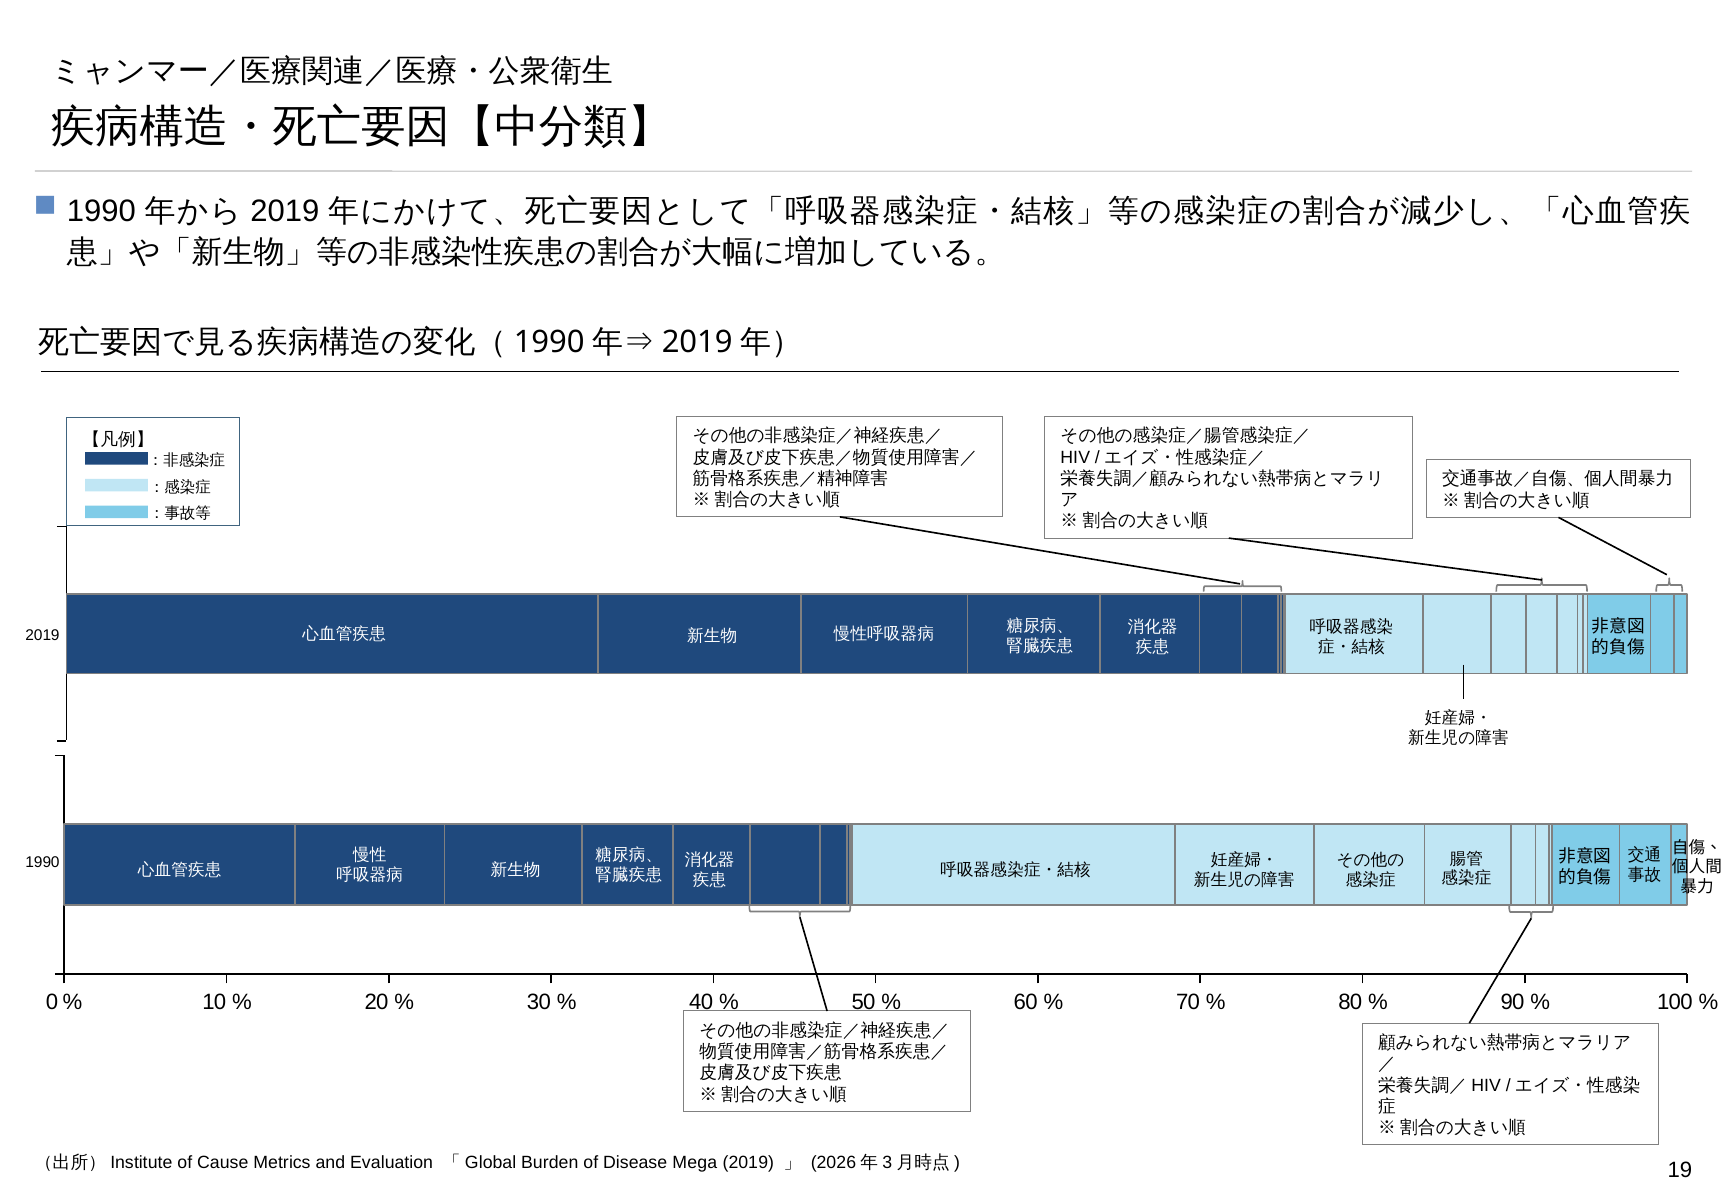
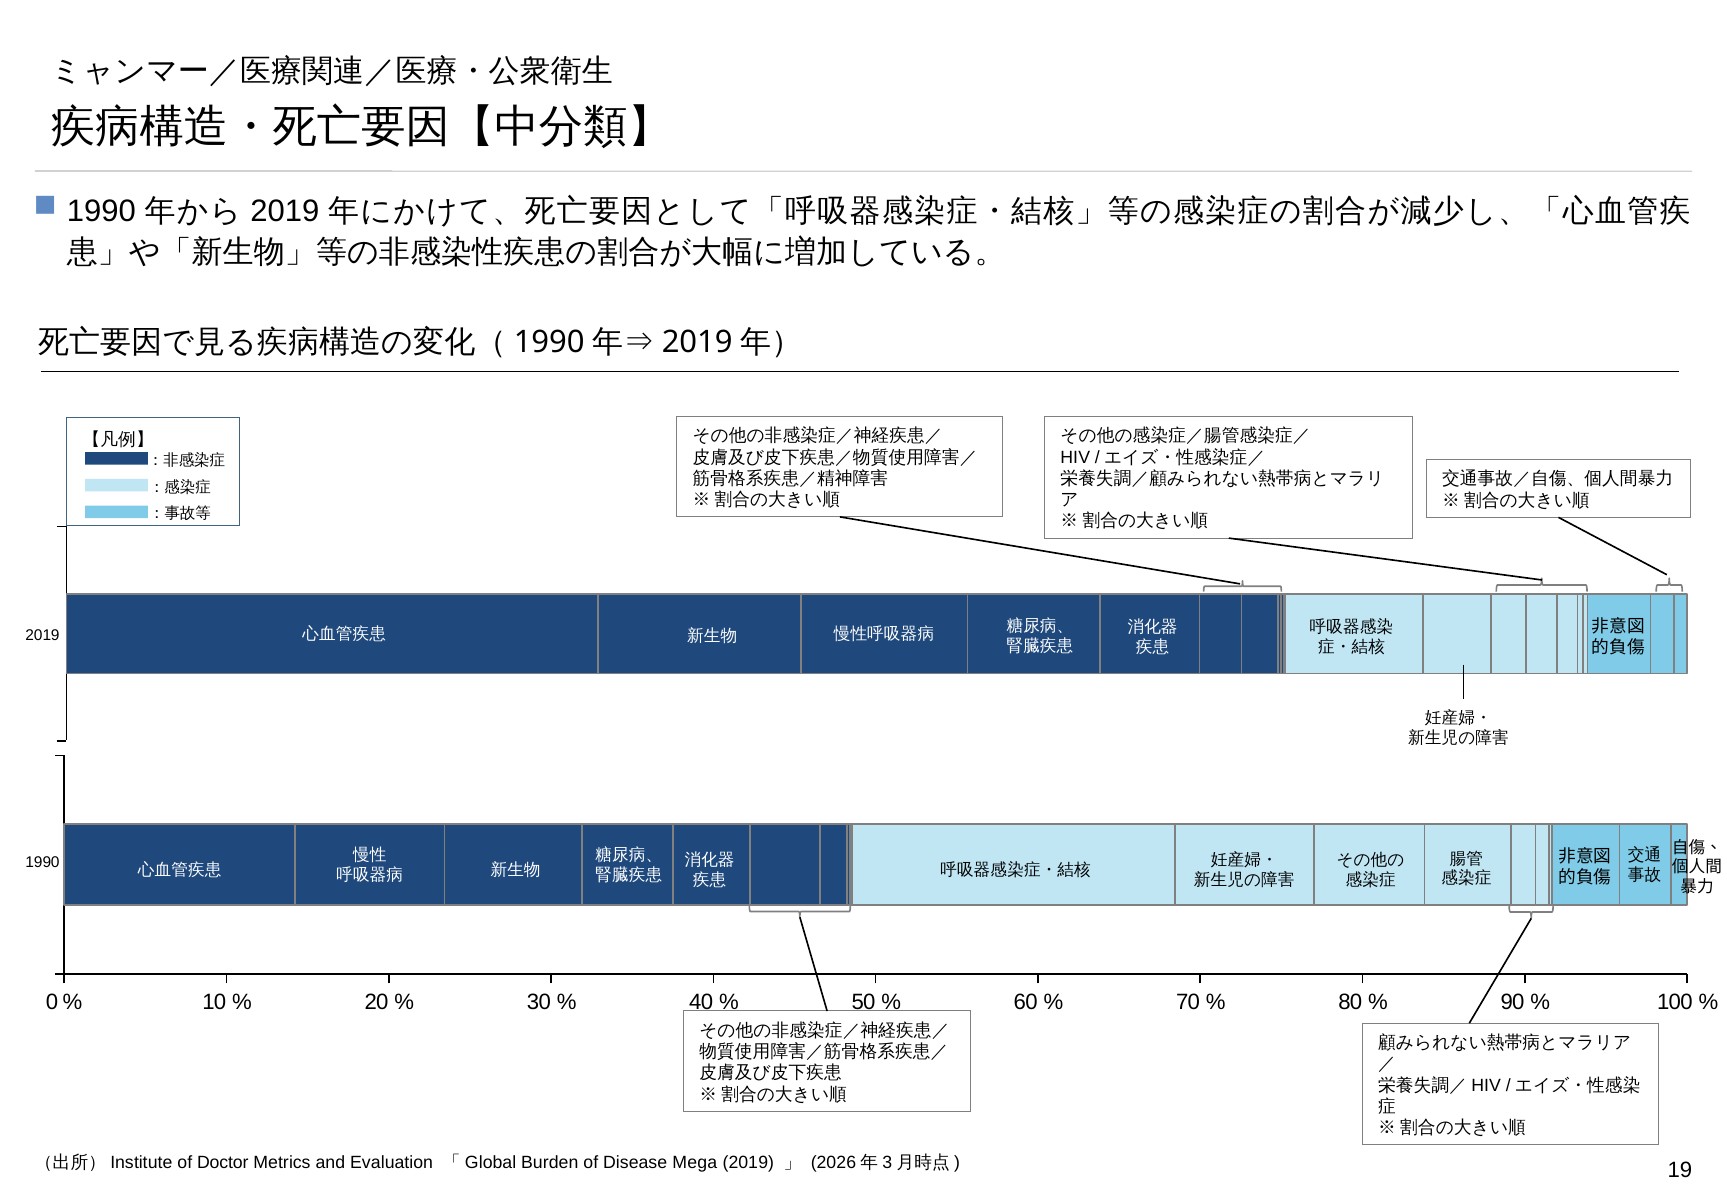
Cause: Cause -> Doctor (223, 1162)
